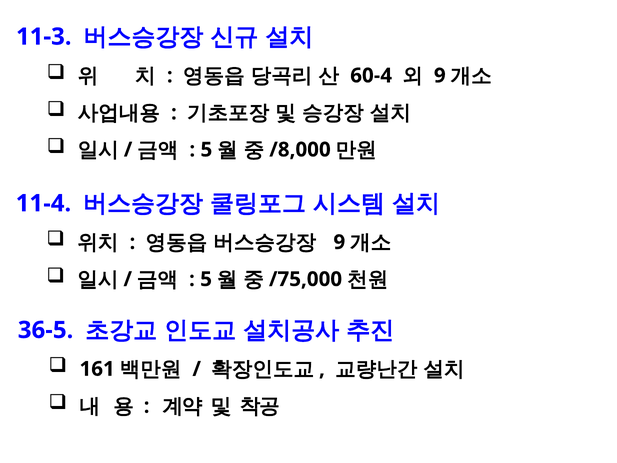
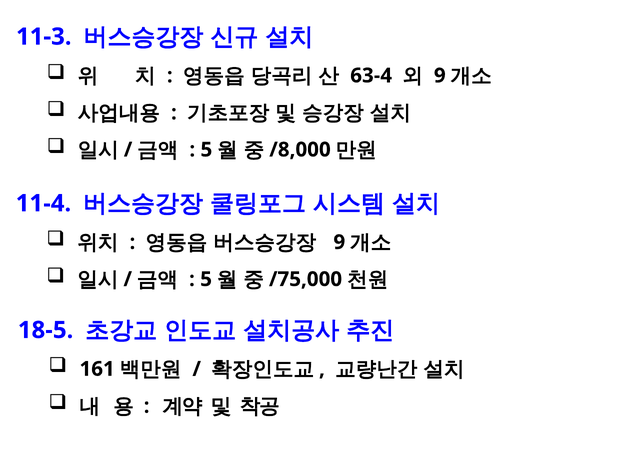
60-4: 60-4 -> 63-4 (371, 76)
36-5: 36-5 -> 18-5 (46, 330)
